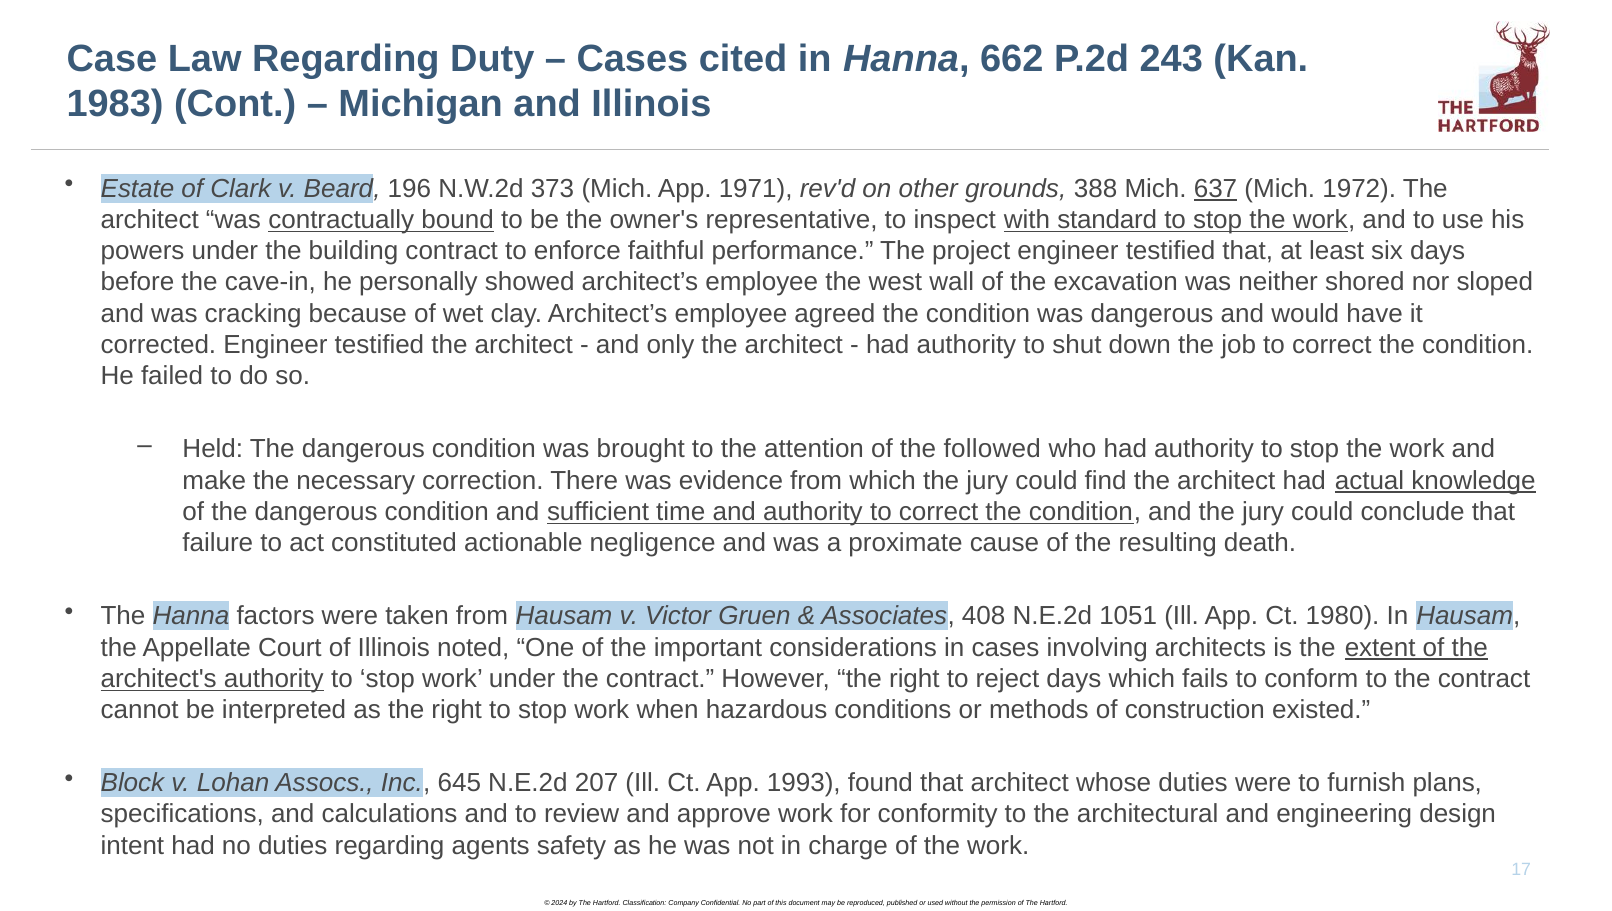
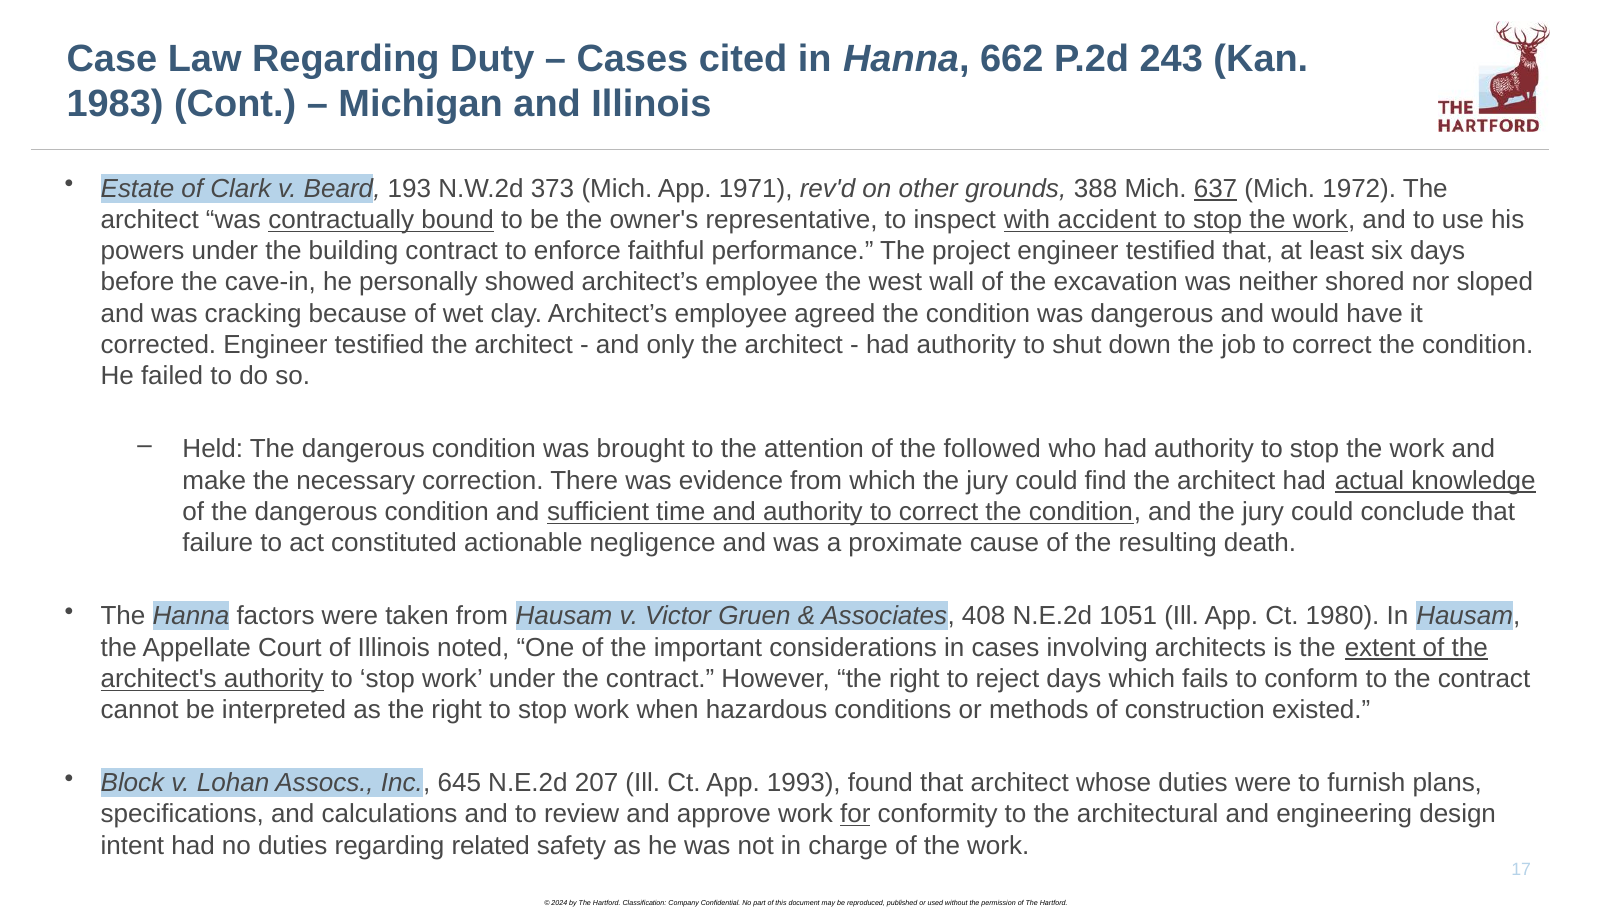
196: 196 -> 193 (409, 188)
standard: standard -> accident (1107, 220)
for underline: none -> present (855, 814)
agents: agents -> related (491, 845)
